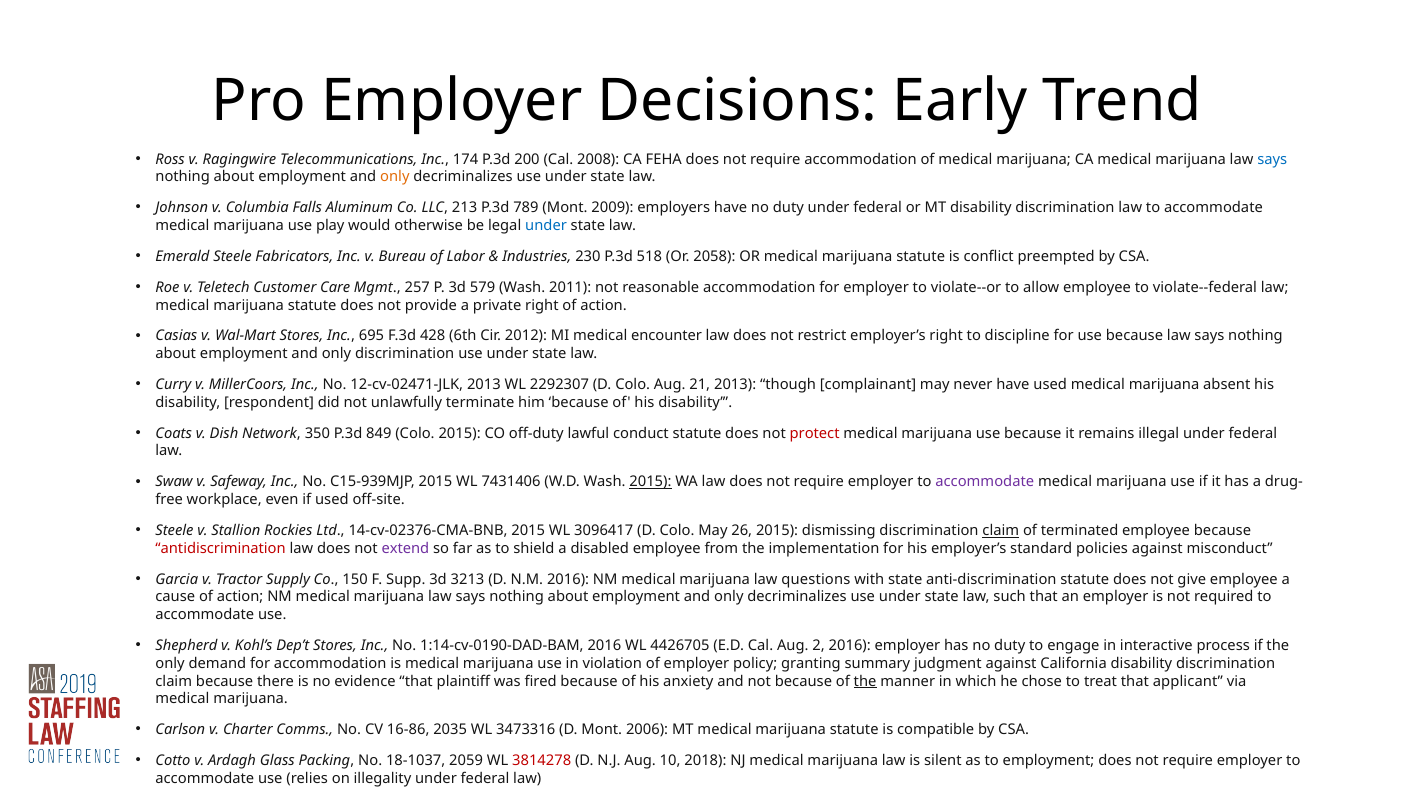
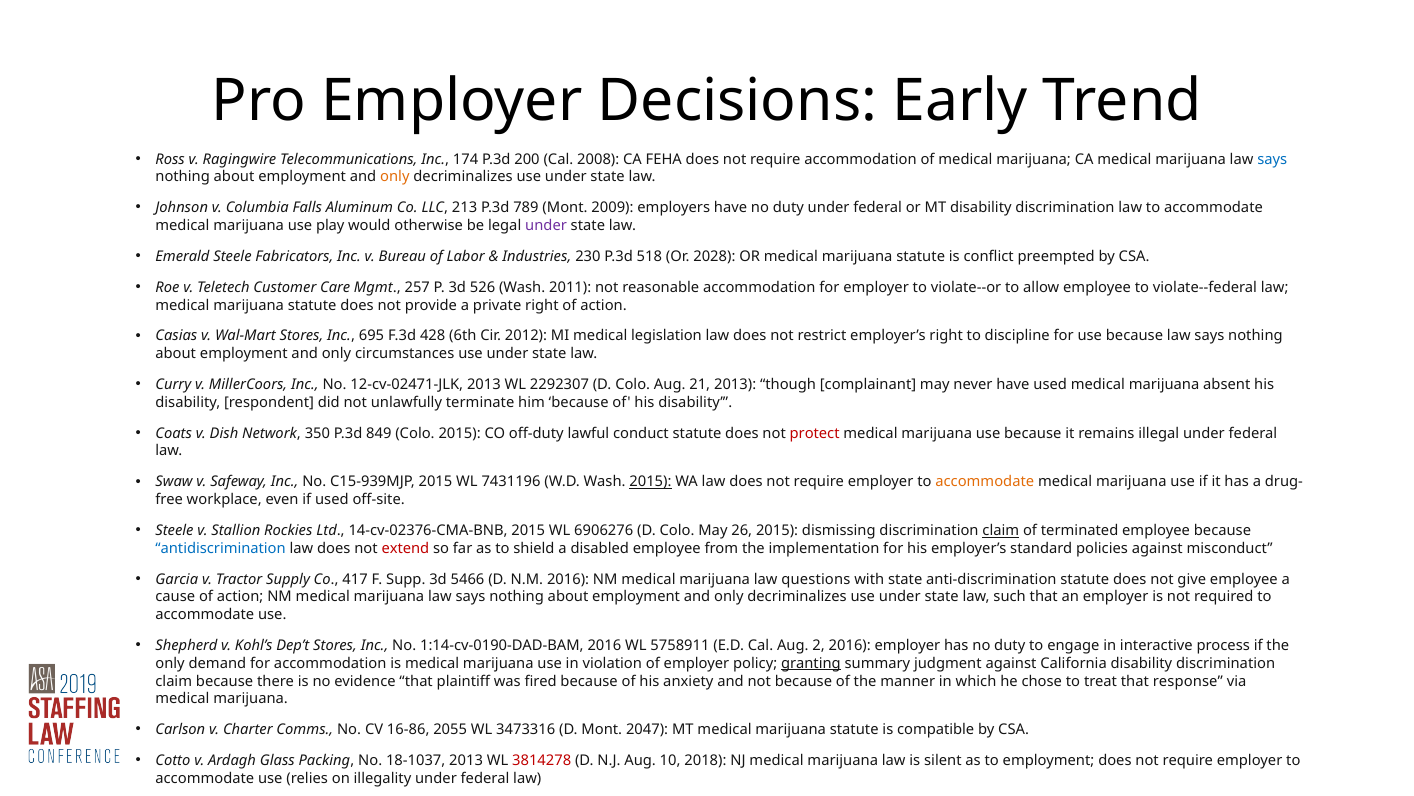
under colour: blue -> purple (546, 225)
2058: 2058 -> 2028 (714, 256)
579: 579 -> 526 (483, 287)
encounter: encounter -> legislation (667, 336)
only discrimination: discrimination -> circumstances (405, 354)
7431406: 7431406 -> 7431196 (511, 482)
accommodate colour: purple -> orange (985, 482)
3096417: 3096417 -> 6906276 (604, 530)
antidiscrimination colour: red -> blue (221, 548)
extend colour: purple -> red (405, 548)
150: 150 -> 417 (355, 579)
3213: 3213 -> 5466 (468, 579)
4426705: 4426705 -> 5758911 (680, 645)
granting underline: none -> present (811, 663)
the underline: present -> none (865, 681)
applicant: applicant -> response (1188, 681)
2035: 2035 -> 2055 (450, 729)
2006: 2006 -> 2047 (647, 729)
18-1037 2059: 2059 -> 2013 (466, 760)
